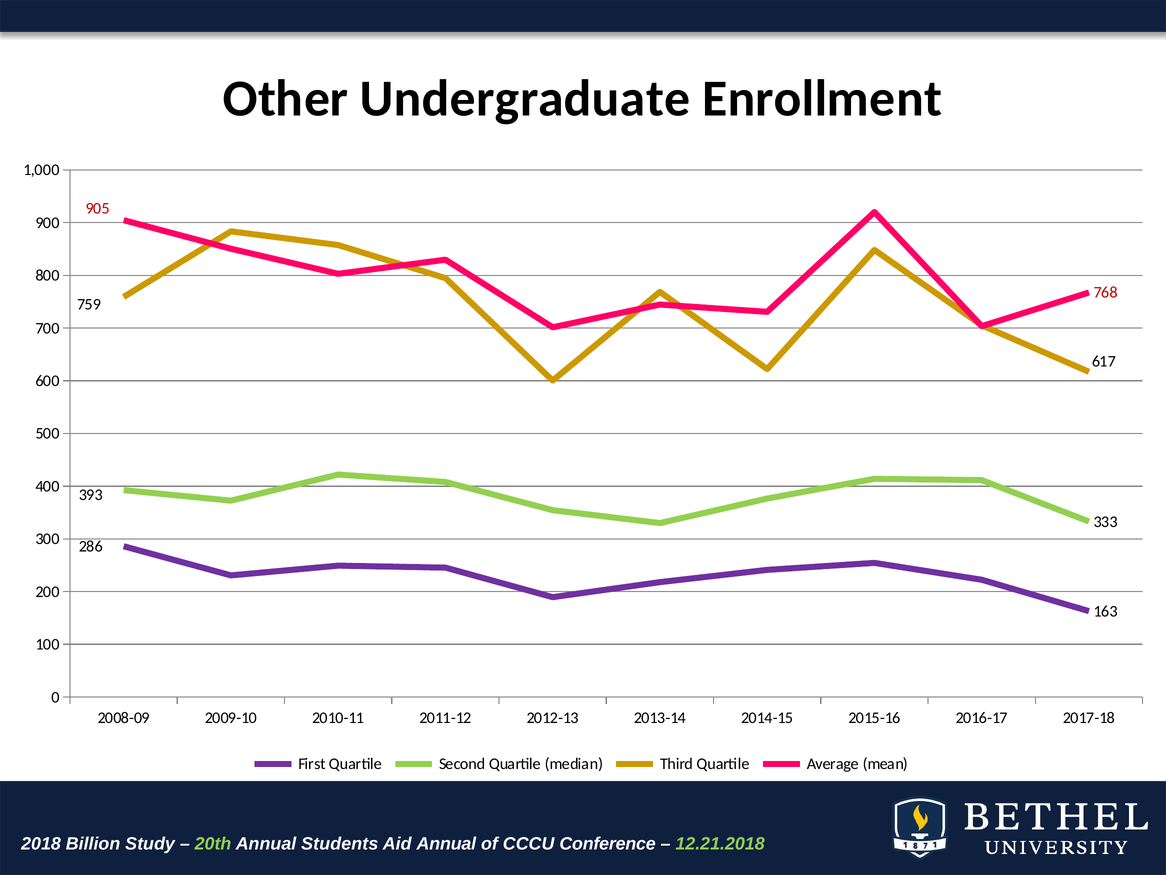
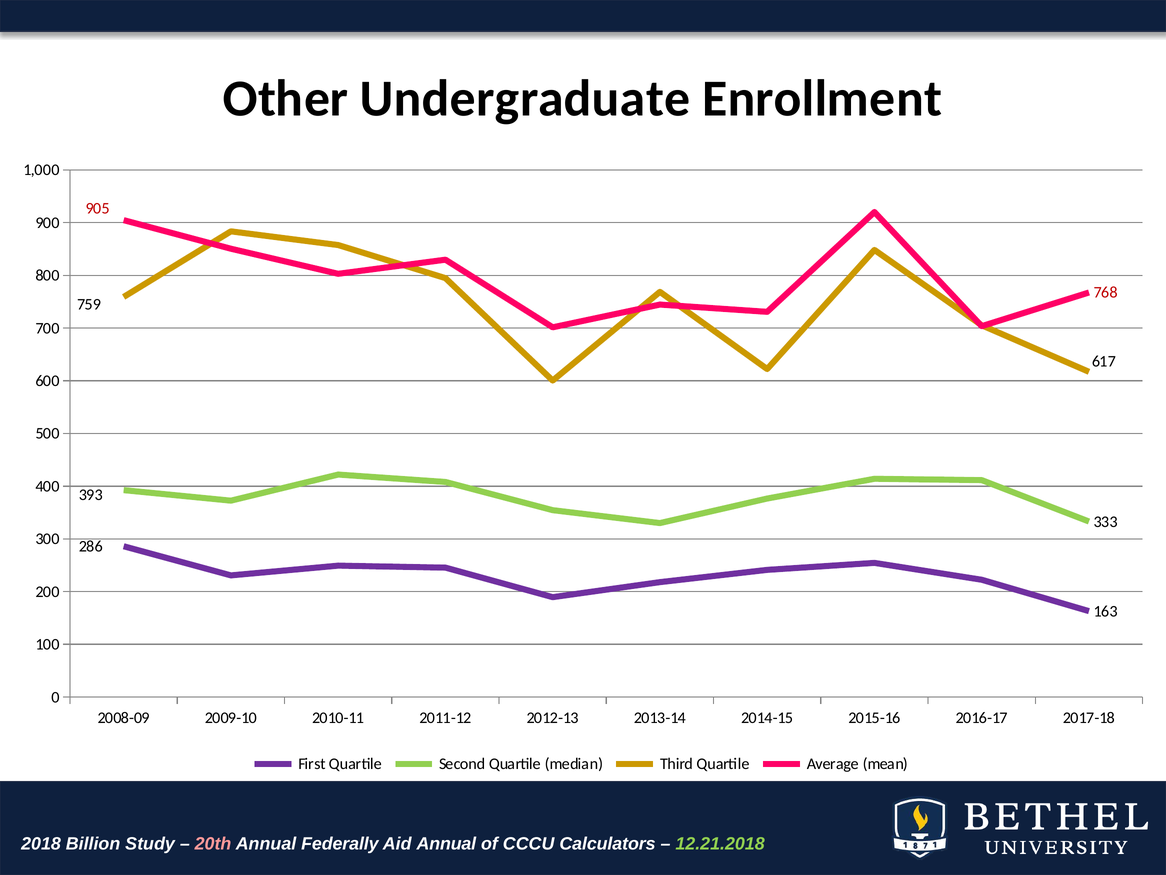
20th colour: light green -> pink (213, 844)
Students: Students -> Federally (340, 844)
Conference: Conference -> Calculators (607, 844)
